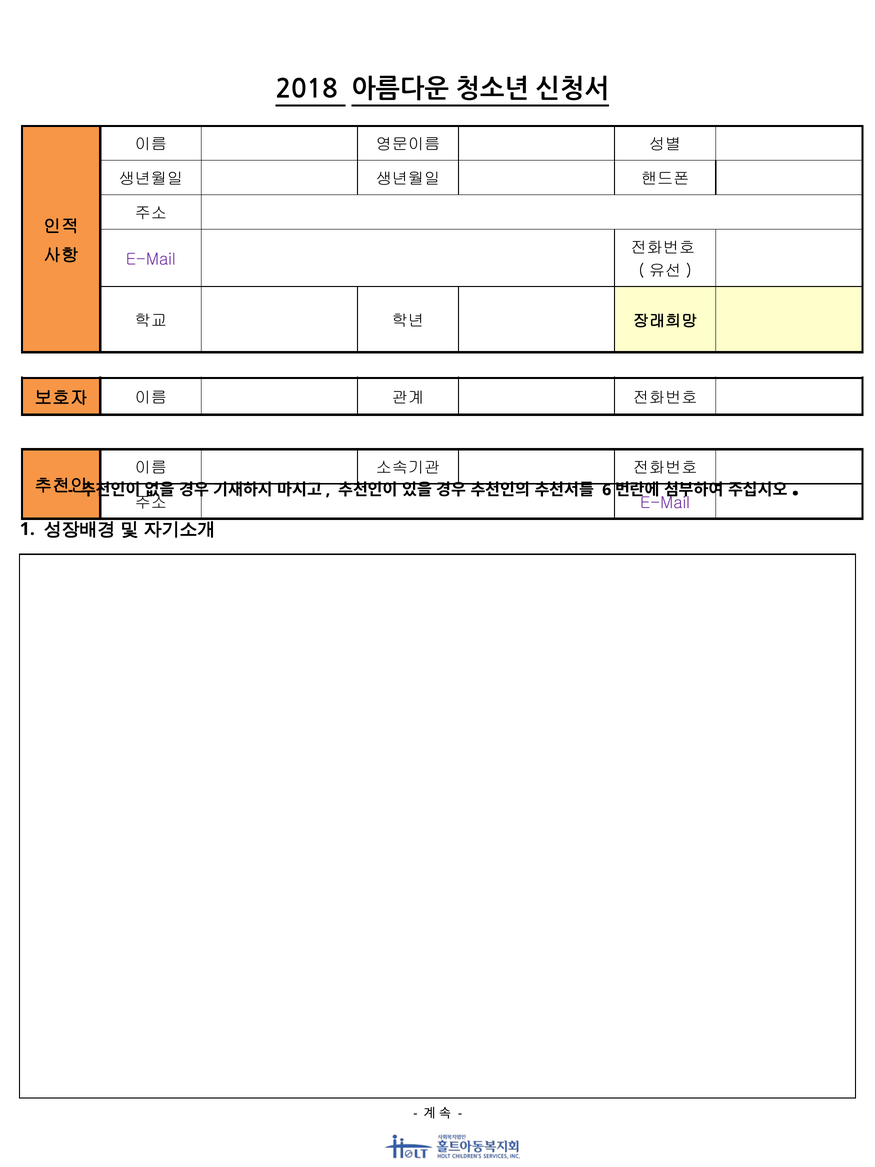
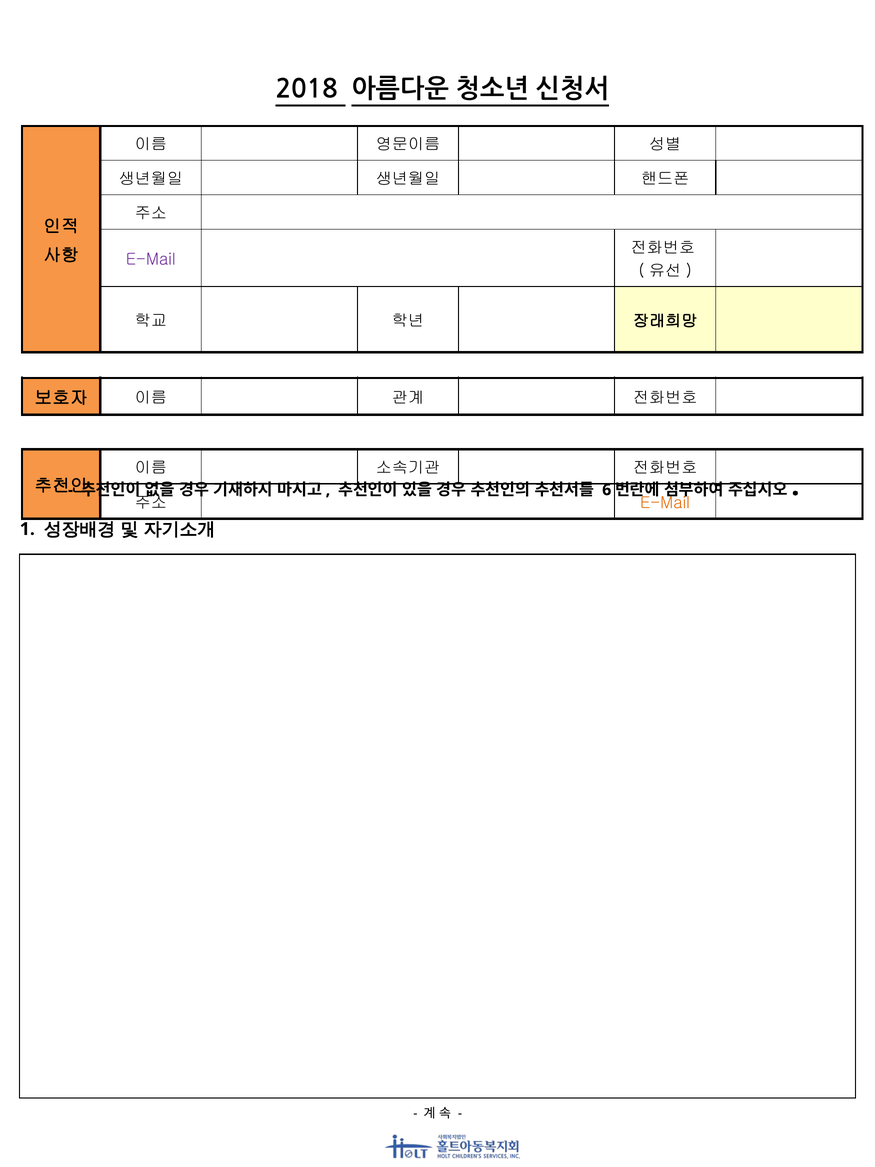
E-Mail colour: purple -> orange (665, 503)
